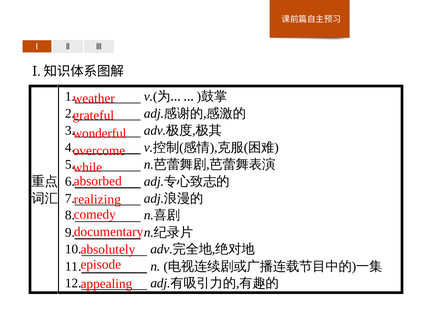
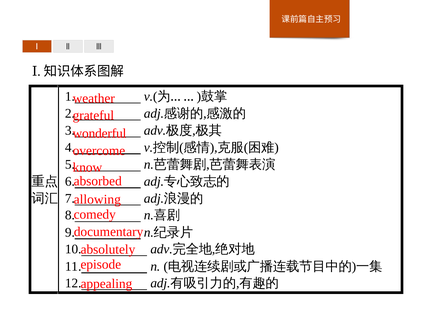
while: while -> know (87, 167)
realizing: realizing -> allowing (97, 199)
